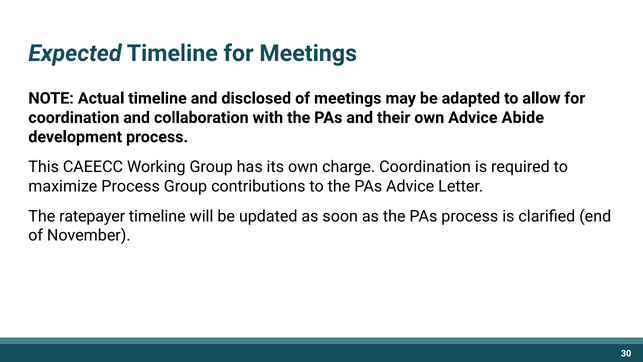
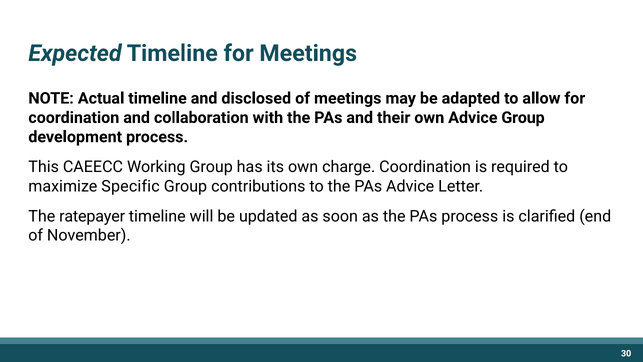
Advice Abide: Abide -> Group (523, 118)
maximize Process: Process -> Specific (131, 186)
